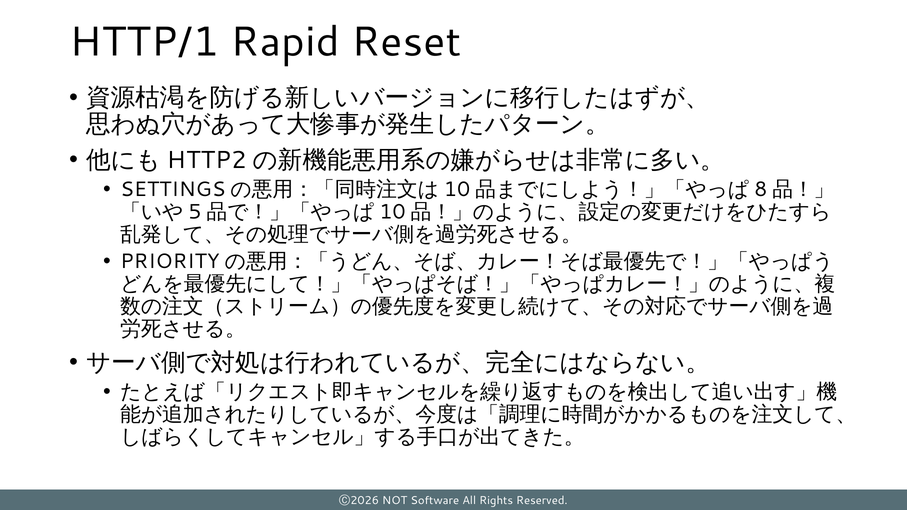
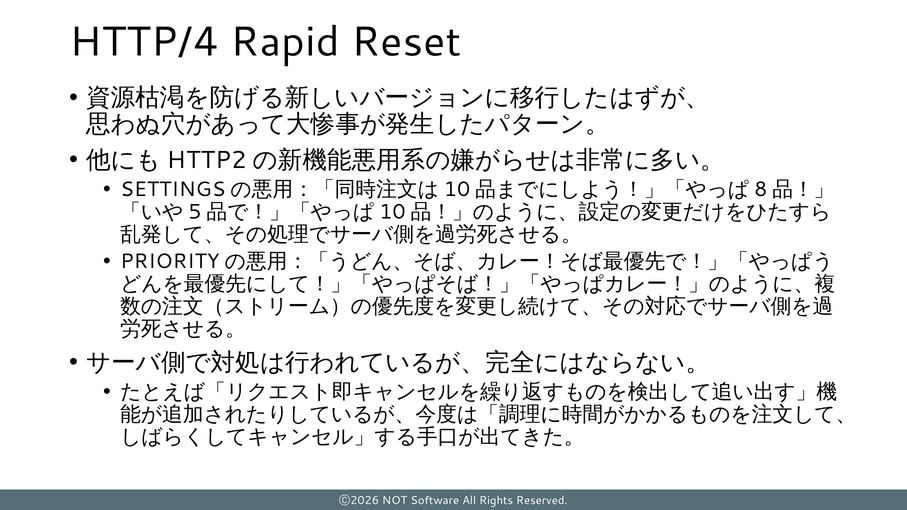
HTTP/1: HTTP/1 -> HTTP/4 (144, 42)
